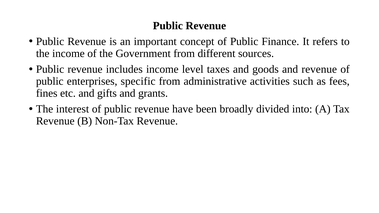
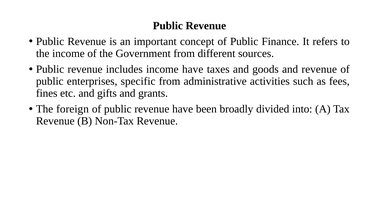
income level: level -> have (193, 69)
interest: interest -> foreign (72, 109)
